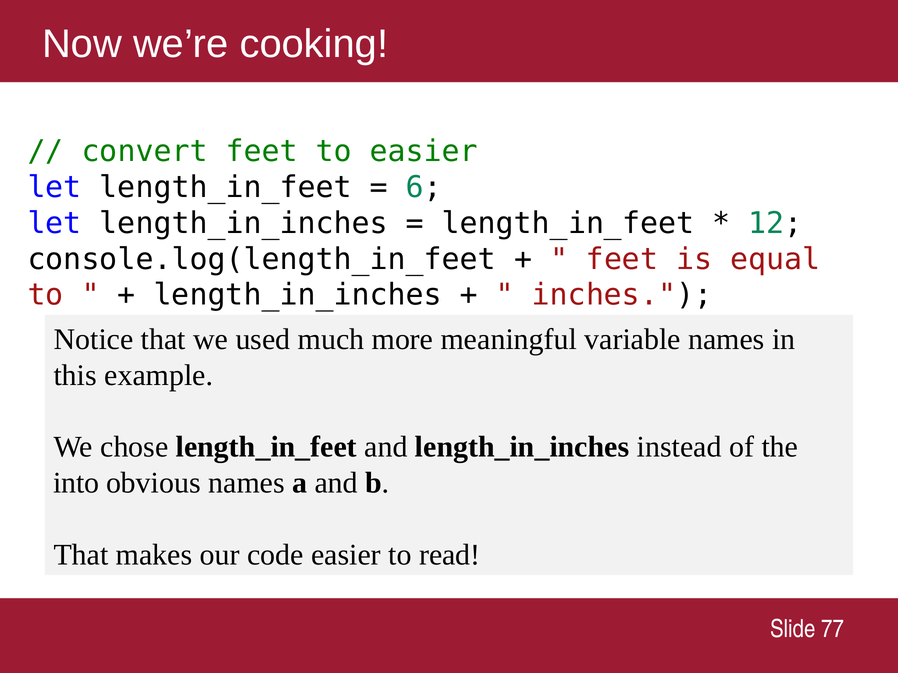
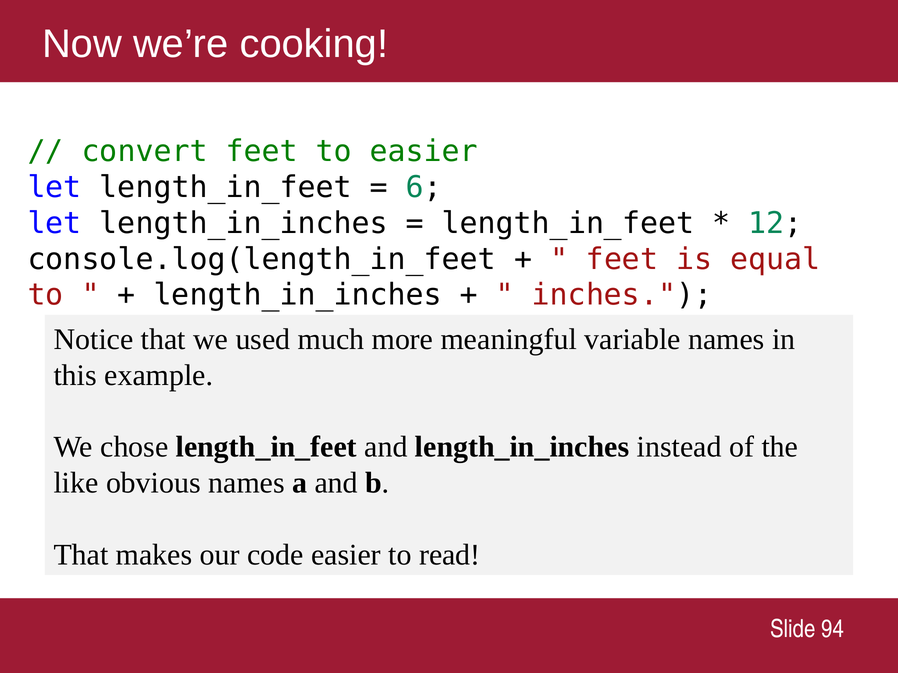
into: into -> like (76, 483)
77: 77 -> 94 (833, 630)
